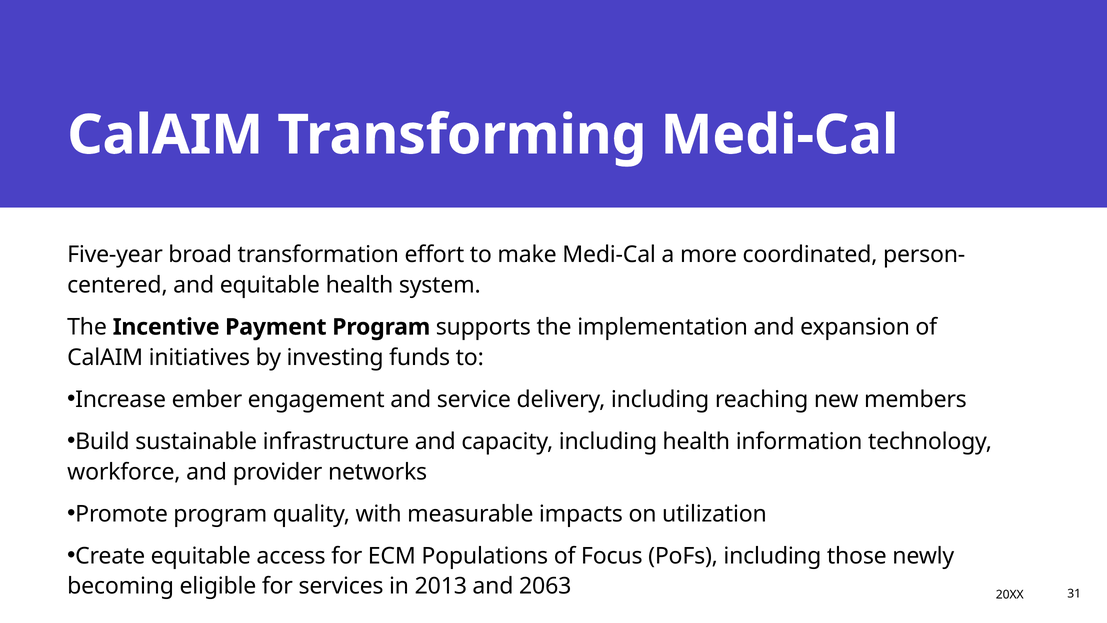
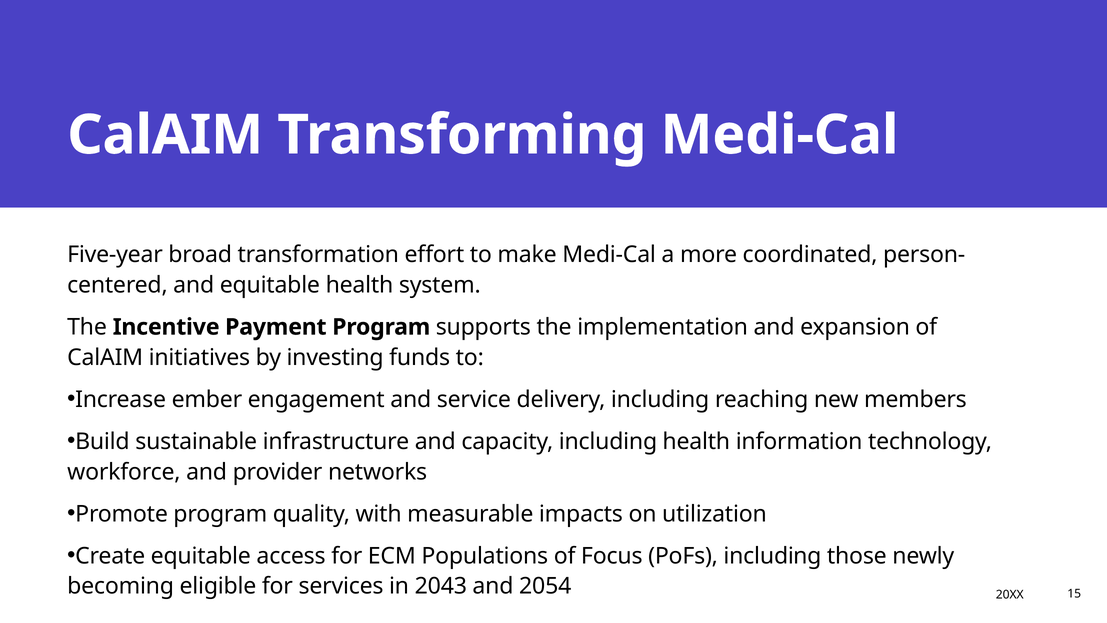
2013: 2013 -> 2043 (441, 586)
2063: 2063 -> 2054 (545, 586)
31: 31 -> 15 (1074, 594)
